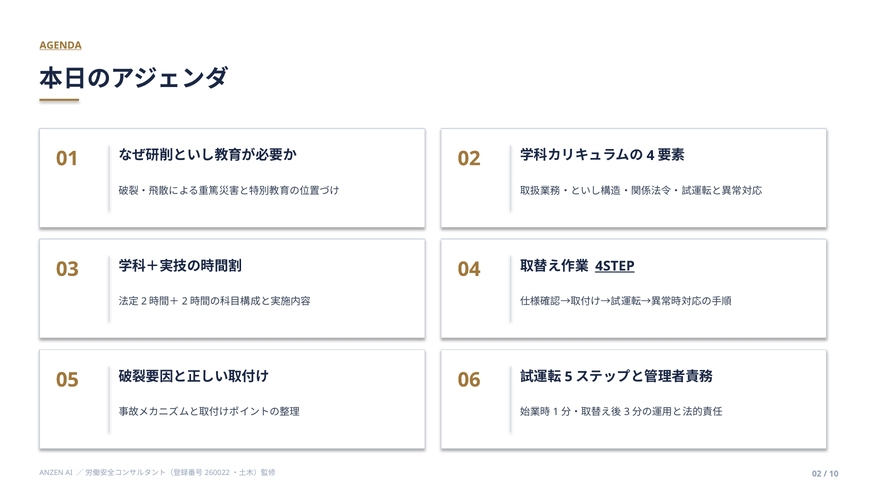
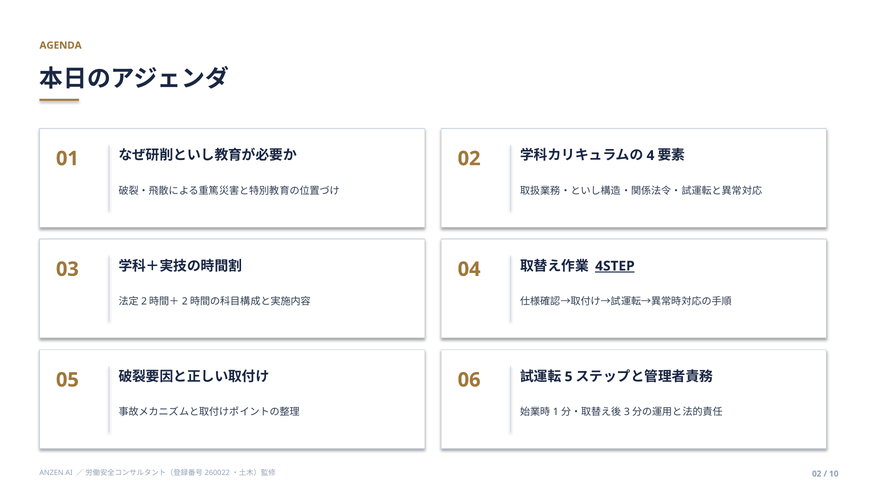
AGENDA underline: present -> none (61, 45)
